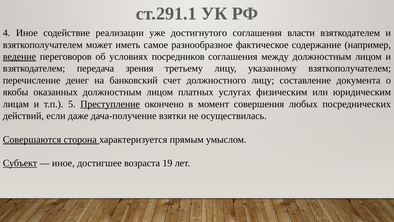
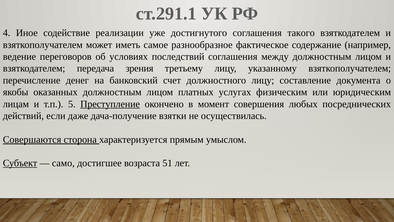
власти: власти -> такого (301, 33)
ведение underline: present -> none (19, 57)
посредников: посредников -> последствий (178, 57)
иное: иное -> само (63, 163)
19: 19 -> 51 (167, 163)
